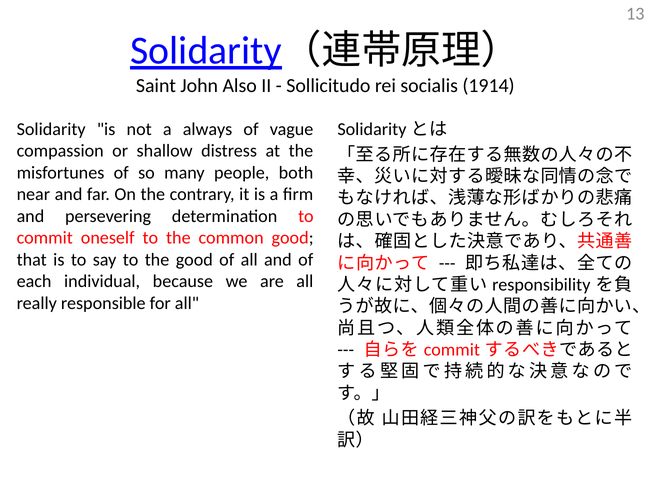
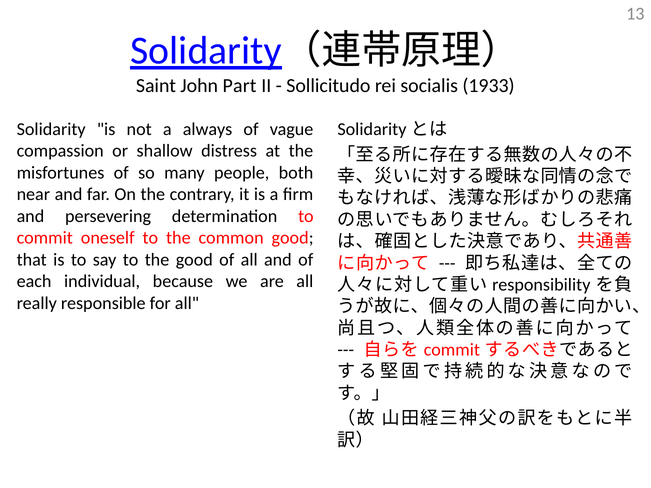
Also: Also -> Part (240, 86)
1914: 1914 -> 1933 (489, 86)
